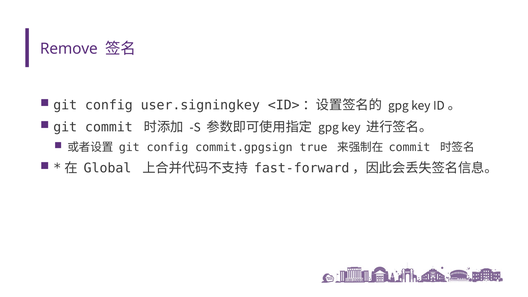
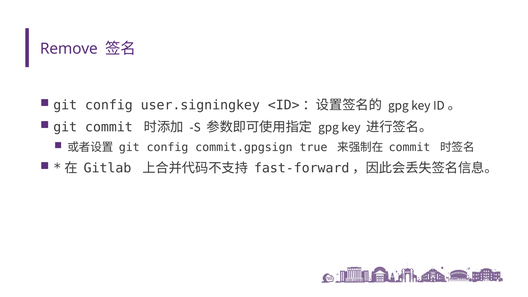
Global: Global -> Gitlab (107, 168)
